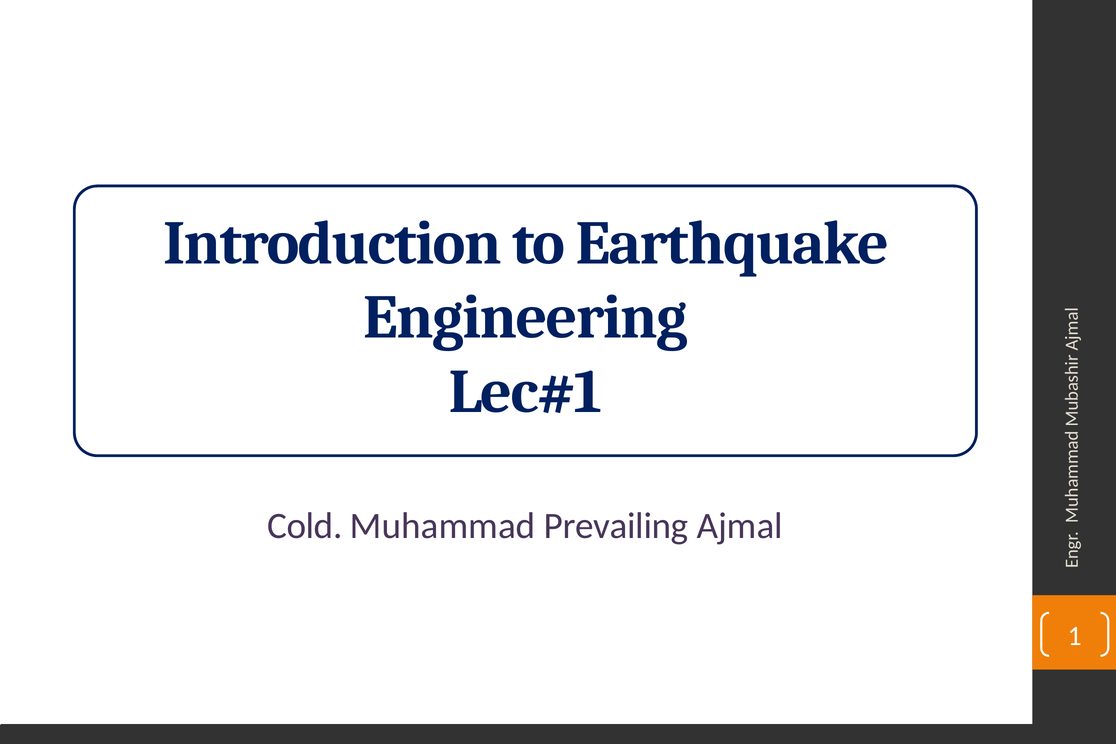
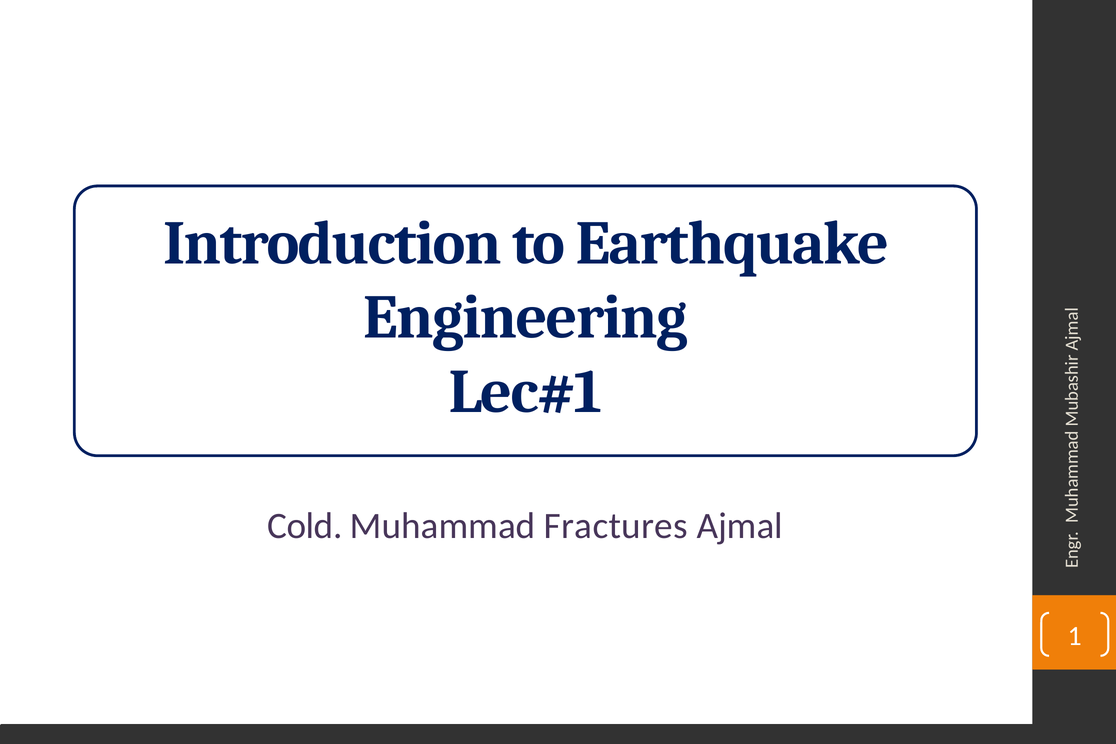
Prevailing: Prevailing -> Fractures (616, 526)
